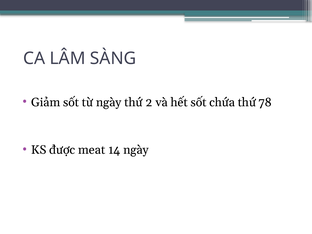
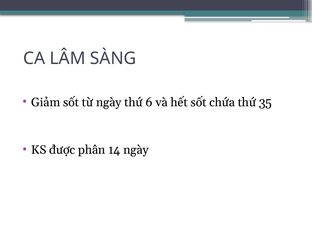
2: 2 -> 6 (149, 102)
78: 78 -> 35 (265, 102)
meat: meat -> phân (92, 150)
